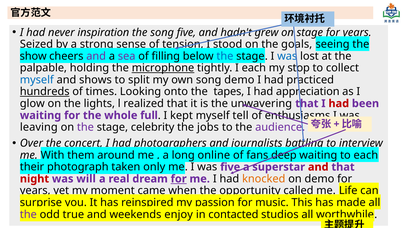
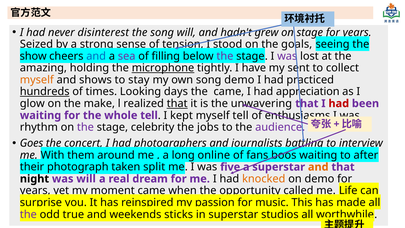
inspiration: inspiration -> disinterest (103, 32)
song five: five -> will (186, 32)
and colour: purple -> blue (96, 56)
the colour: blue -> purple (225, 56)
was colour: blue -> purple (287, 56)
palpable: palpable -> amazing (43, 68)
I each: each -> have (254, 68)
stop: stop -> sent (299, 68)
myself colour: blue -> orange (37, 80)
split: split -> stay (139, 80)
onto: onto -> days (176, 92)
the tapes: tapes -> came (229, 92)
lights: lights -> make (99, 103)
that underline: none -> present (177, 103)
whole full: full -> tell (149, 115)
leaving: leaving -> rhythm (39, 127)
Over: Over -> Goes (32, 143)
deep: deep -> boos (284, 155)
to each: each -> after (366, 155)
only: only -> split (154, 167)
and colour: red -> orange (318, 167)
night colour: red -> black (35, 179)
for underline: present -> none (179, 179)
enjoy: enjoy -> sticks (179, 214)
in contacted: contacted -> superstar (233, 214)
